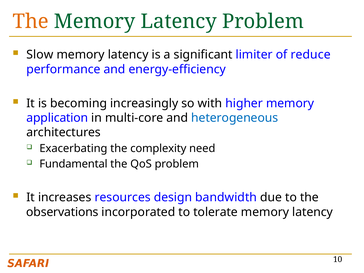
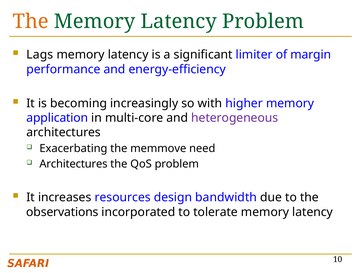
Slow: Slow -> Lags (40, 55)
reduce: reduce -> margin (311, 55)
heterogeneous colour: blue -> purple (235, 118)
complexity: complexity -> memmove (158, 148)
Fundamental: Fundamental -> Architectures (73, 164)
